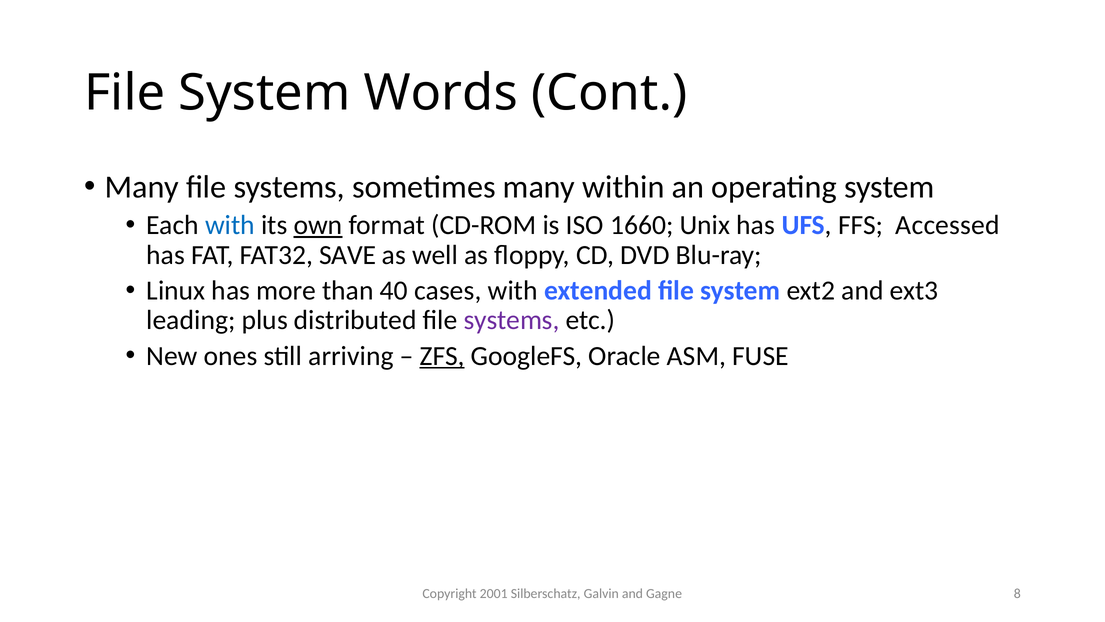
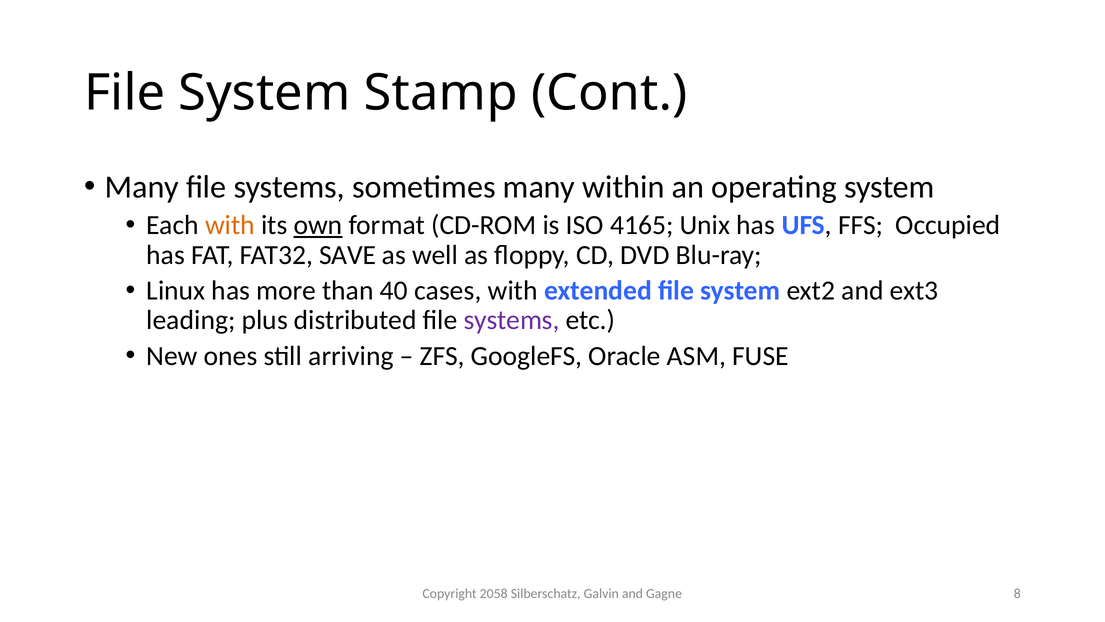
Words: Words -> Stamp (441, 93)
with colour: blue -> orange (230, 225)
1660: 1660 -> 4165 (642, 225)
Accessed: Accessed -> Occupied (948, 225)
ZFS underline: present -> none (442, 356)
2001: 2001 -> 2058 (494, 593)
